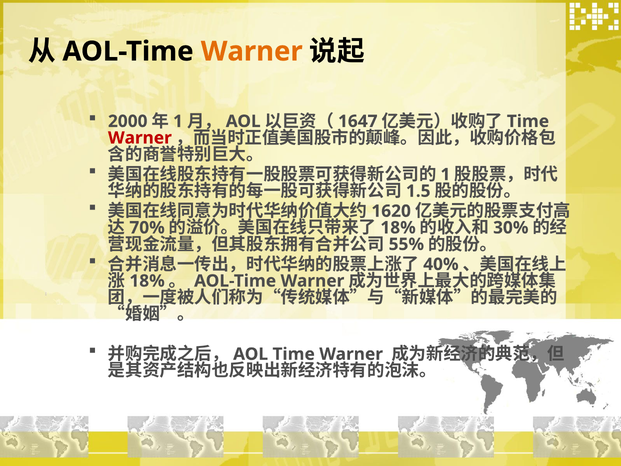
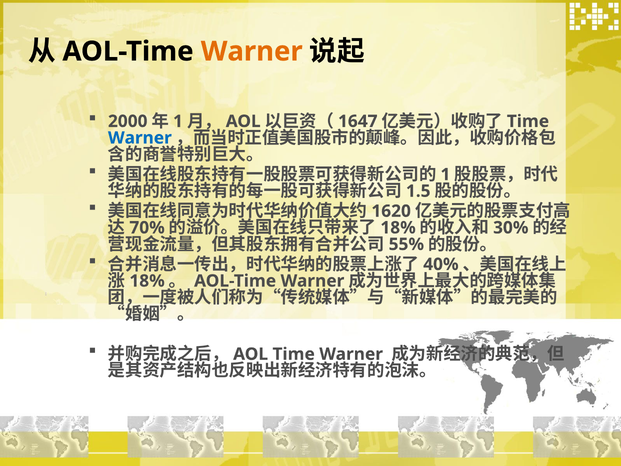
Warner colour: red -> blue (140, 138)
